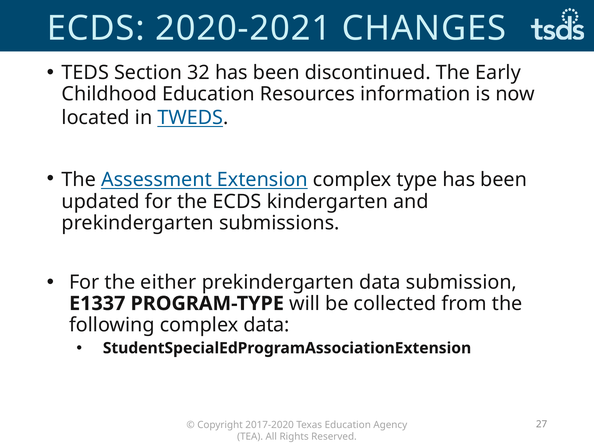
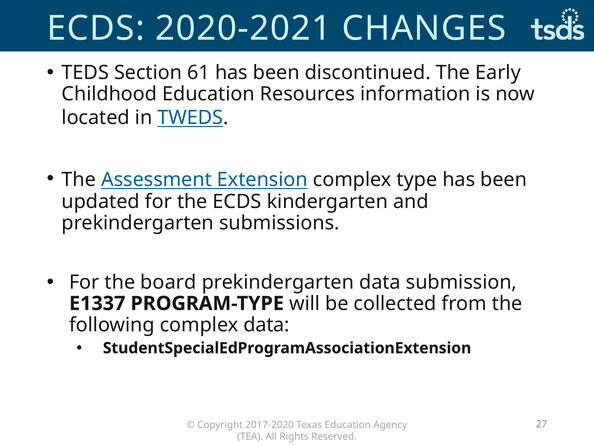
32: 32 -> 61 (199, 73)
either: either -> board (168, 282)
